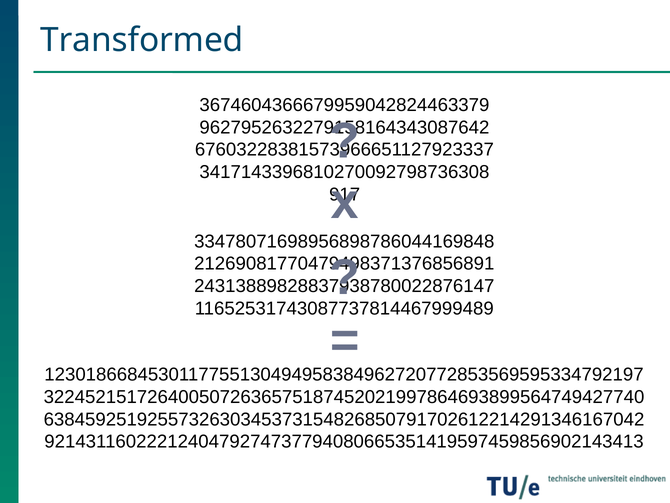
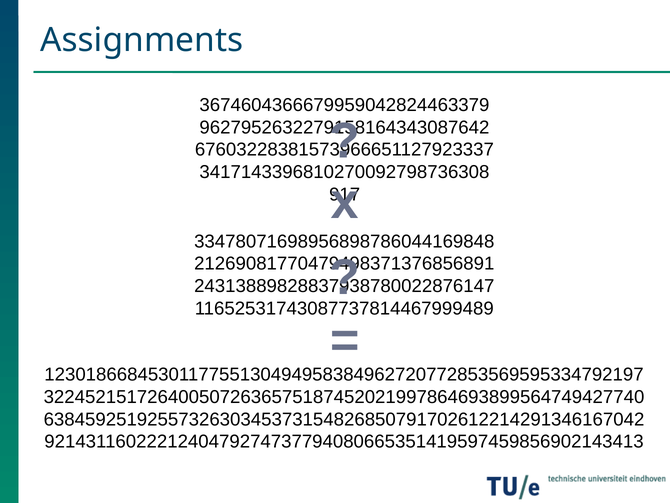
Transformed: Transformed -> Assignments (142, 40)
